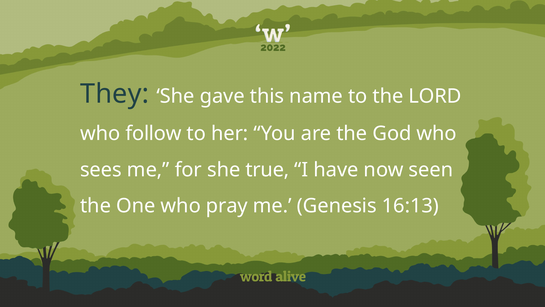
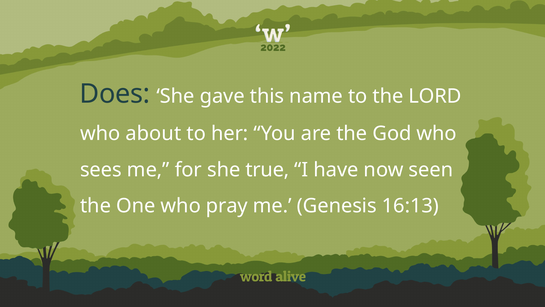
They: They -> Does (115, 94)
follow: follow -> about (153, 133)
